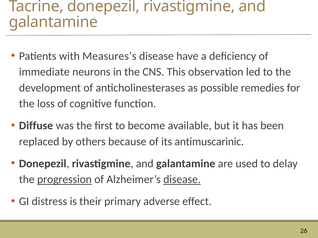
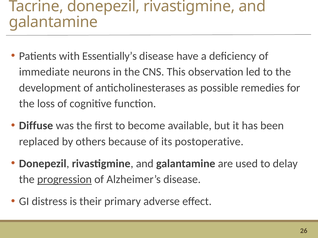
Measures’s: Measures’s -> Essentially’s (110, 56)
antimuscarinic: antimuscarinic -> postoperative (209, 142)
disease underline: present -> none (182, 180)
